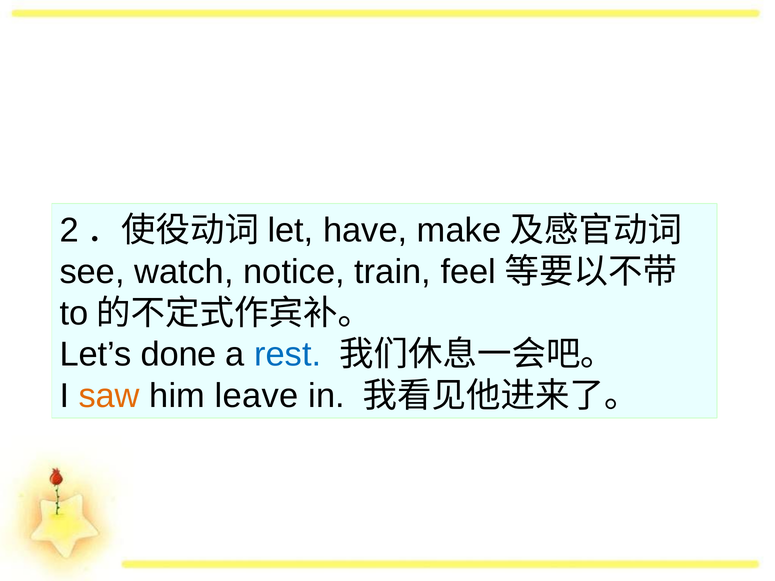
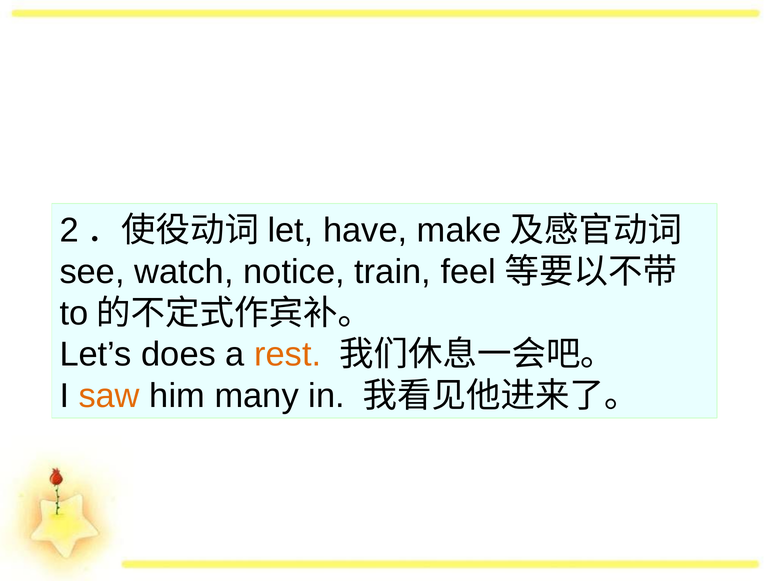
done: done -> does (179, 355)
rest colour: blue -> orange (288, 355)
leave: leave -> many (257, 396)
